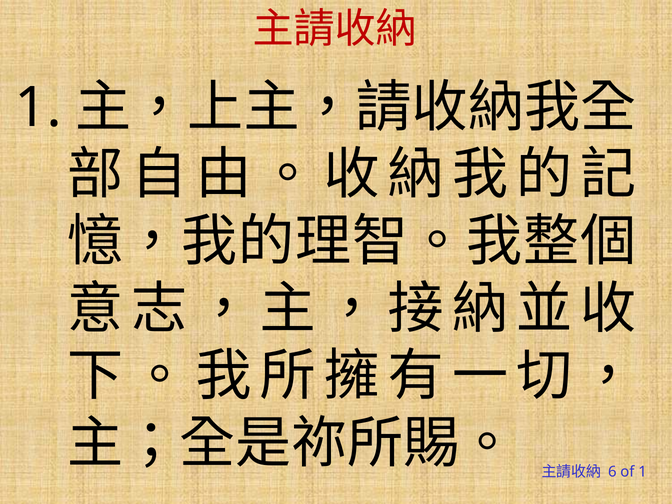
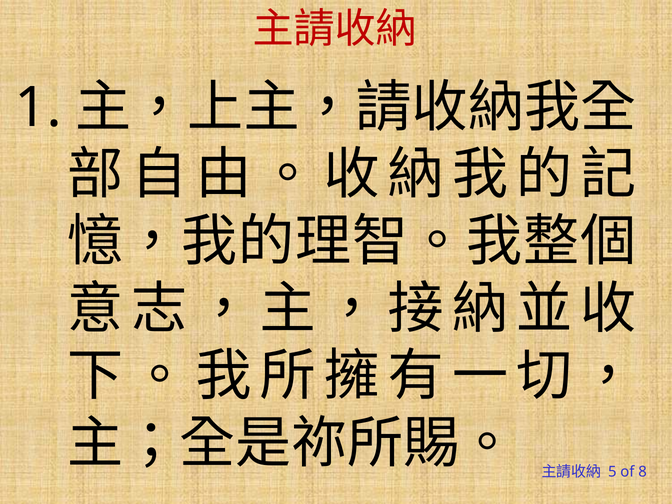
6: 6 -> 5 (612, 472)
of 1: 1 -> 8 (643, 472)
